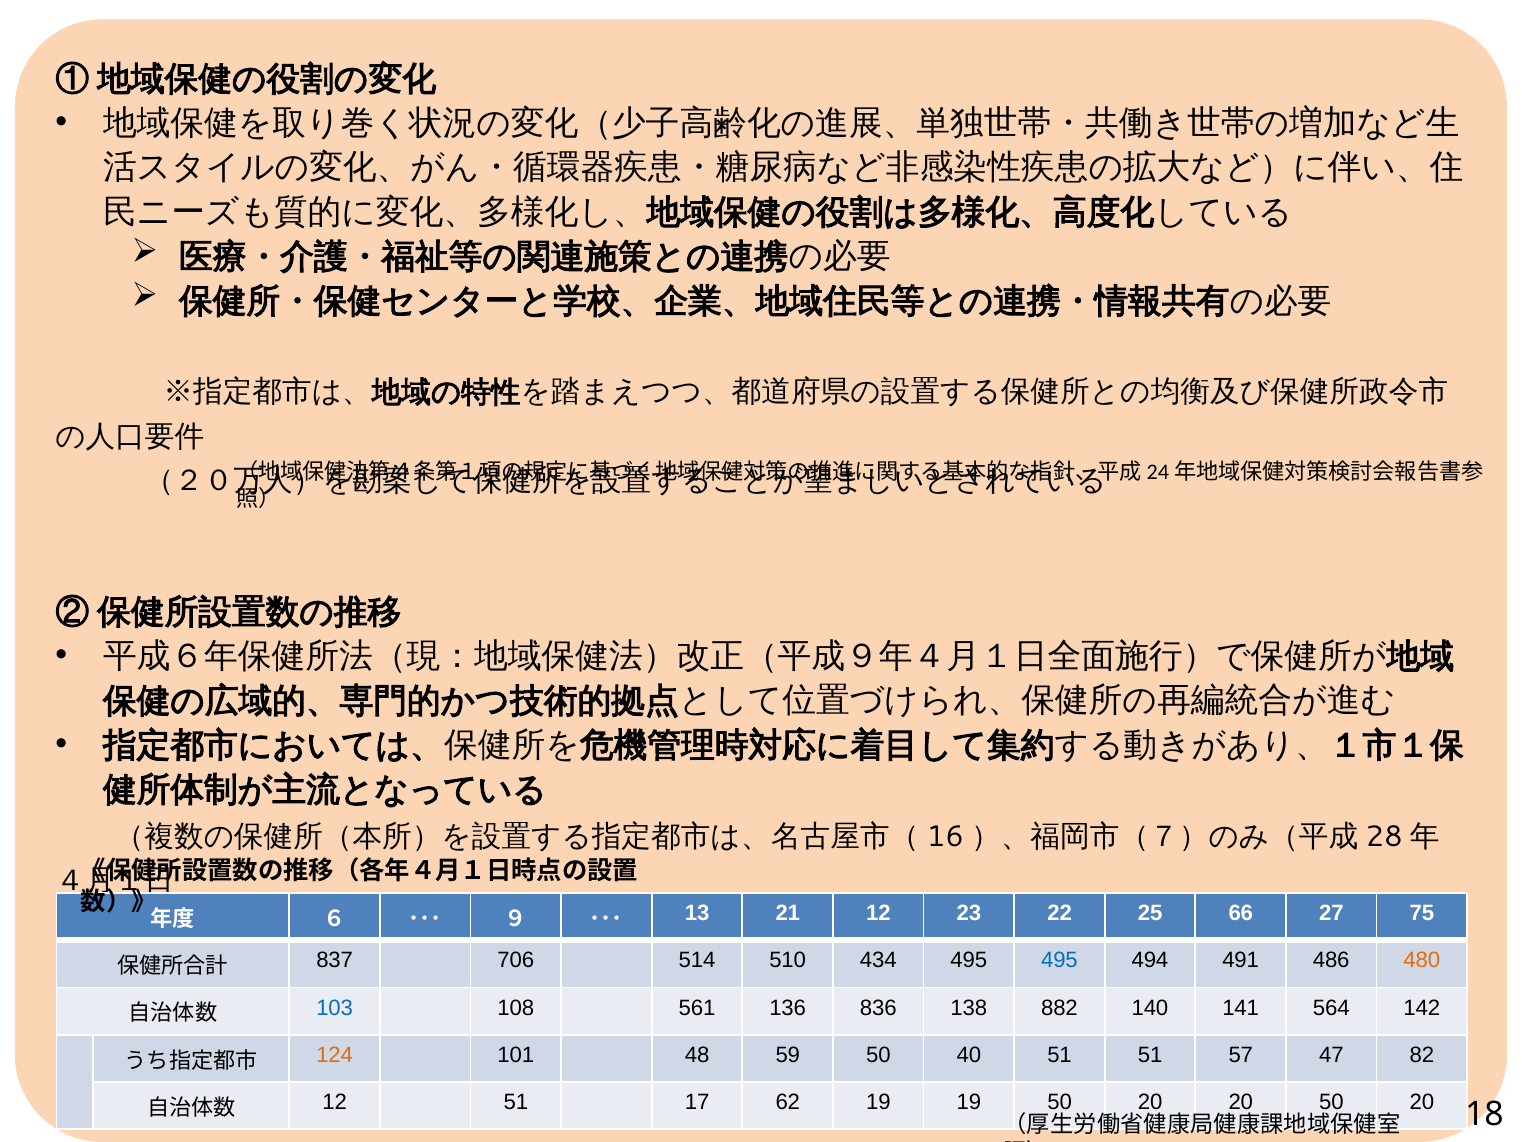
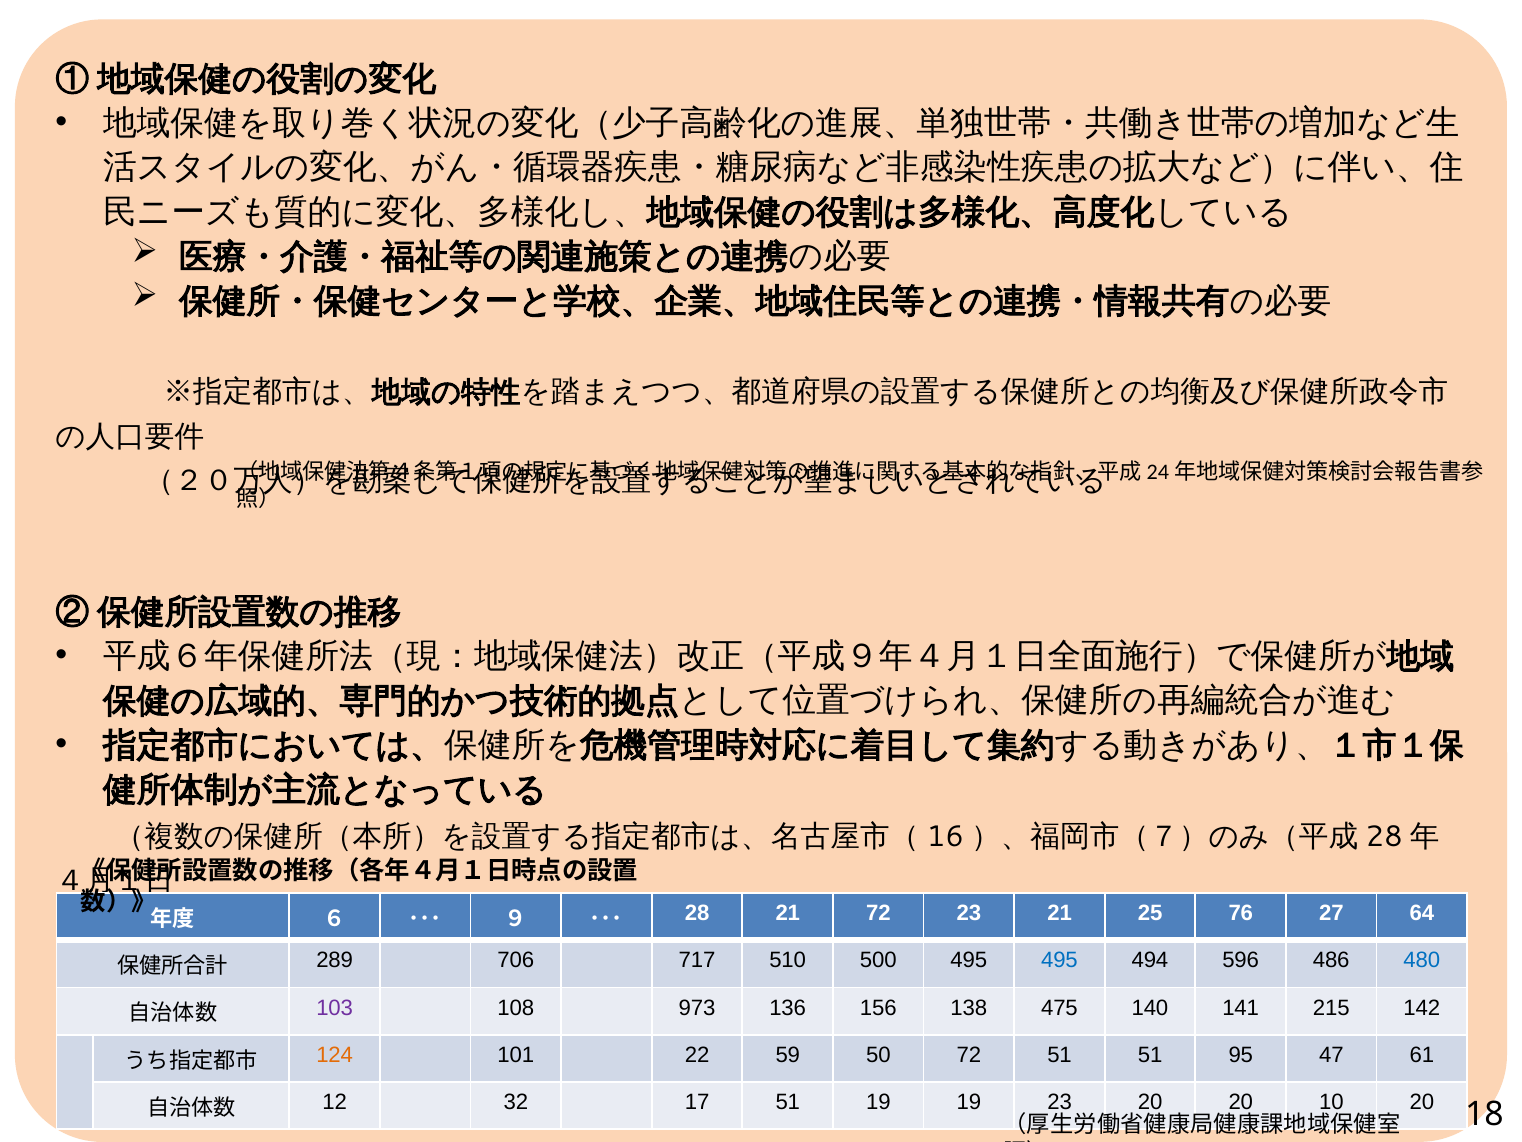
13: 13 -> 28 (697, 913)
21 12: 12 -> 72 (878, 913)
23 22: 22 -> 21 (1060, 913)
66: 66 -> 76 (1241, 913)
75: 75 -> 64 (1422, 913)
837: 837 -> 289 (335, 960)
514: 514 -> 717 (697, 960)
434: 434 -> 500 (878, 960)
491: 491 -> 596 (1241, 960)
480 colour: orange -> blue (1422, 960)
103 colour: blue -> purple (335, 1007)
561: 561 -> 973 (697, 1007)
836: 836 -> 156 (878, 1007)
882: 882 -> 475 (1059, 1007)
564: 564 -> 215 (1331, 1007)
48: 48 -> 22 (697, 1055)
50 40: 40 -> 72 (969, 1055)
57: 57 -> 95 (1241, 1055)
82: 82 -> 61 (1422, 1055)
12 51: 51 -> 32 (516, 1102)
17 62: 62 -> 51 (788, 1102)
19 50: 50 -> 23 (1060, 1102)
20 50: 50 -> 10 (1331, 1102)
